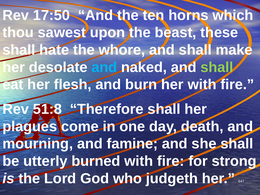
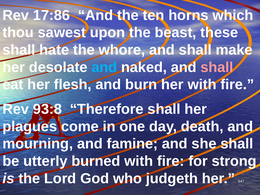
17:50: 17:50 -> 17:86 (51, 15)
shall colour: light green -> pink (217, 67)
51:8: 51:8 -> 93:8 (47, 109)
